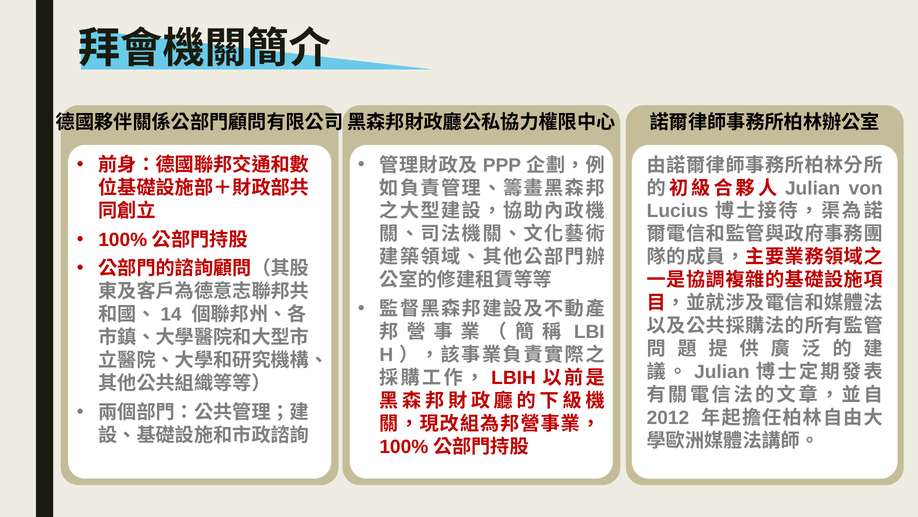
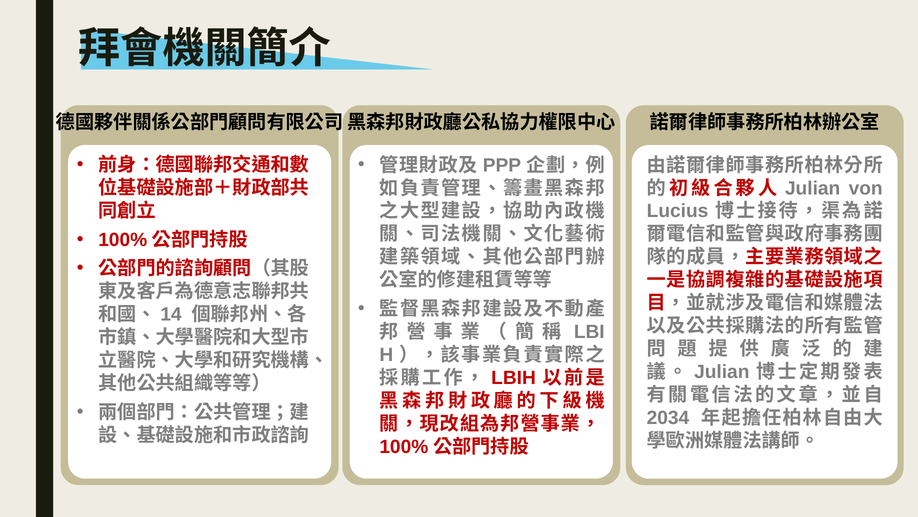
2012: 2012 -> 2034 (668, 418)
